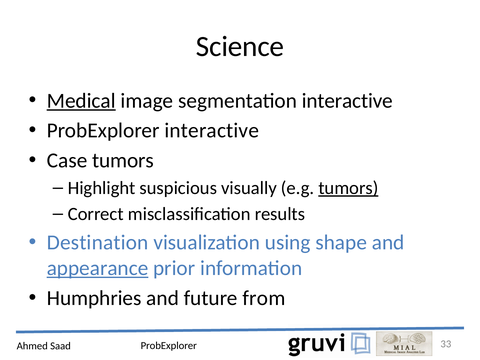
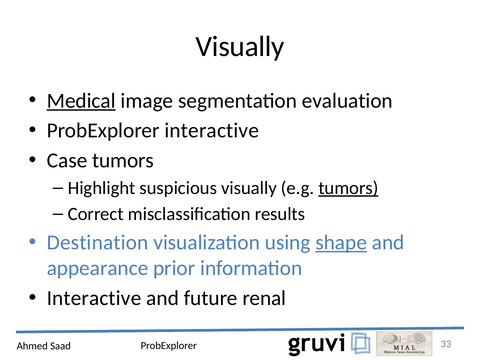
Science: Science -> Visually (240, 46)
segmentation interactive: interactive -> evaluation (347, 101)
shape underline: none -> present (341, 243)
appearance underline: present -> none (98, 268)
Humphries: Humphries -> Interactive (94, 298)
from: from -> renal (264, 298)
